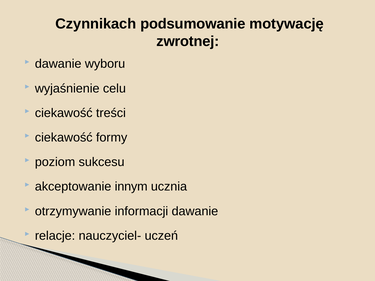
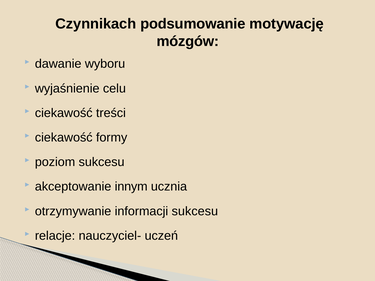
zwrotnej: zwrotnej -> mózgów (188, 41)
informacji dawanie: dawanie -> sukcesu (195, 211)
